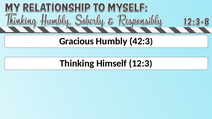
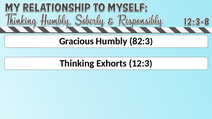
42:3: 42:3 -> 82:3 (140, 41)
Himself: Himself -> Exhorts (111, 63)
